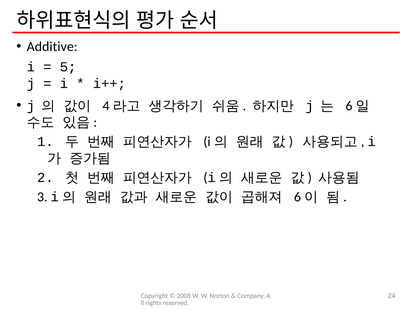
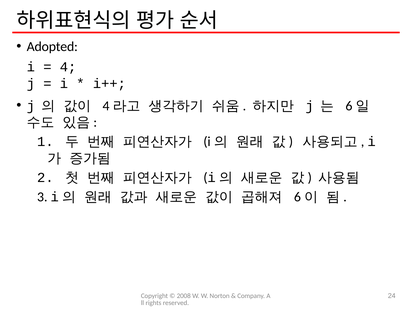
Additive: Additive -> Adopted (52, 47)
5: 5 -> 4 (68, 67)
